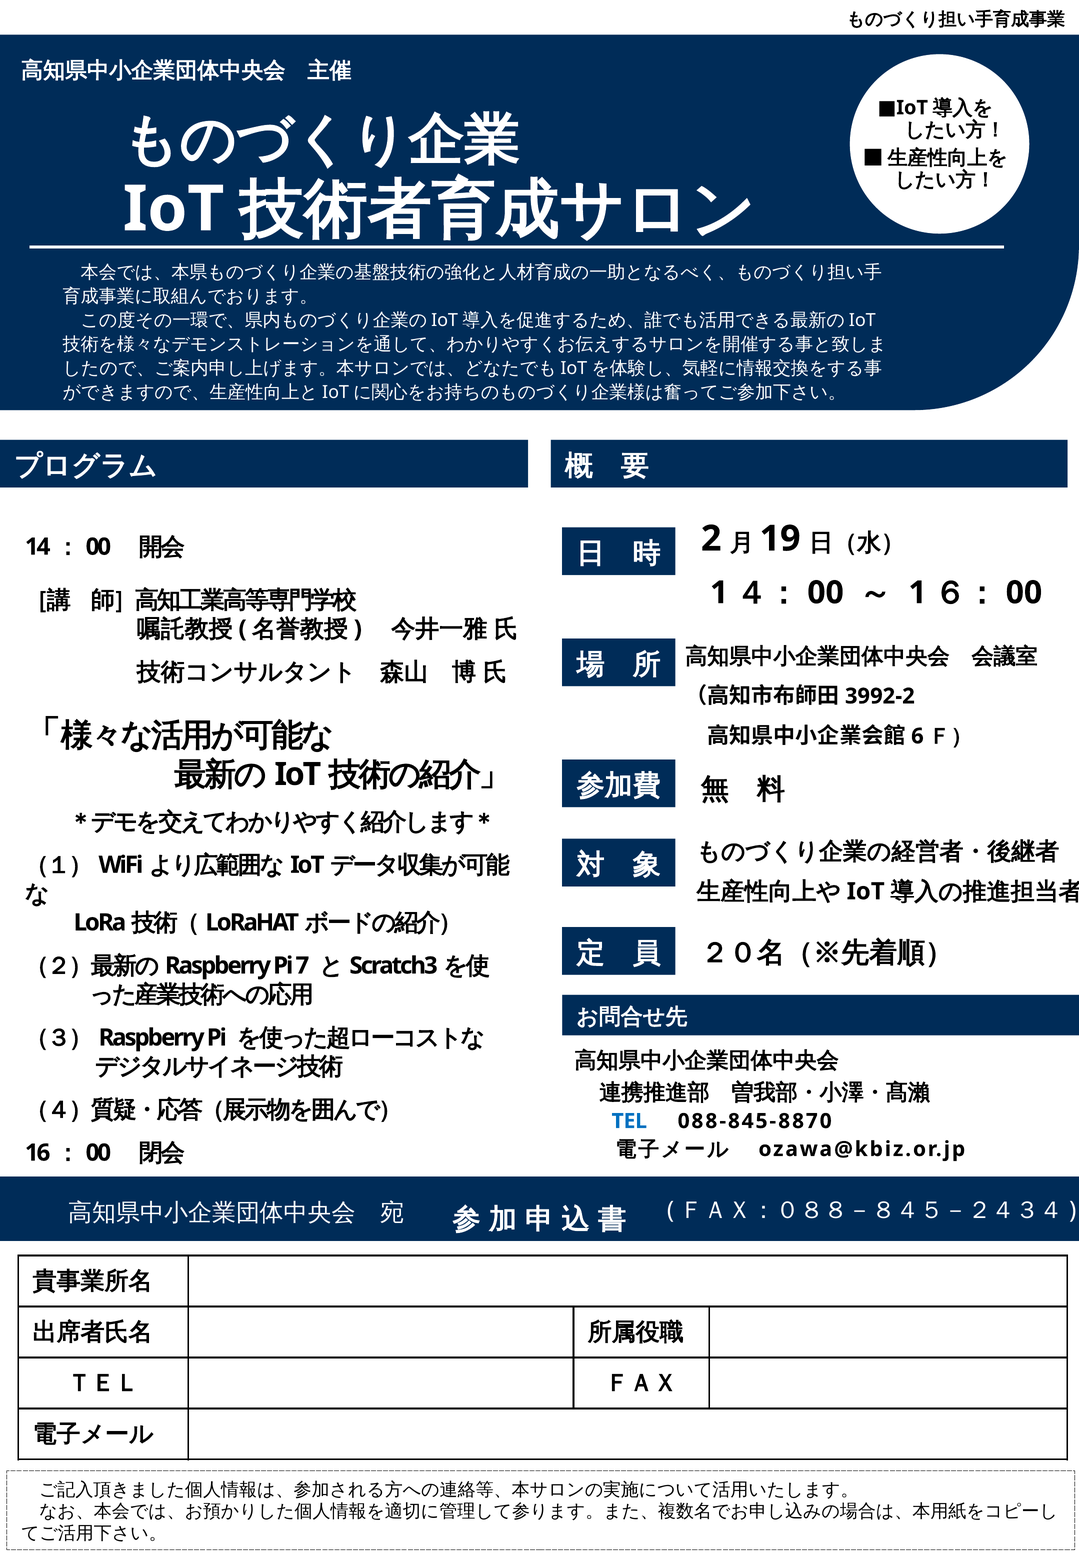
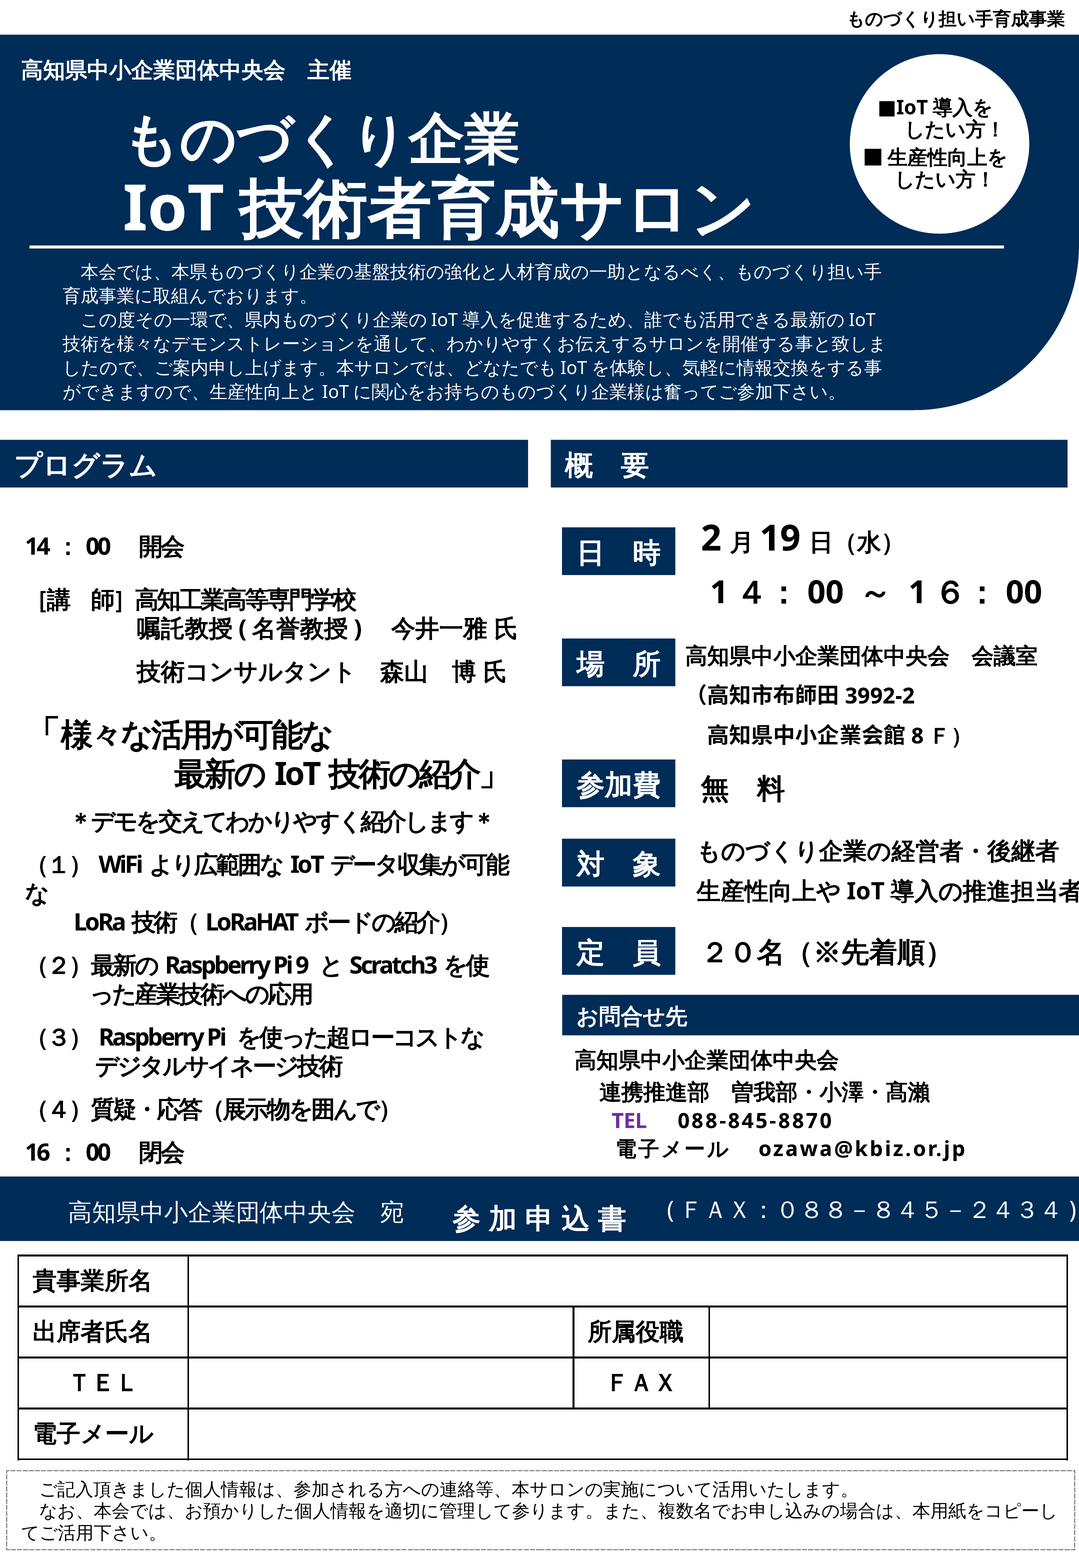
6: 6 -> 8 (917, 736)
7: 7 -> 9 (302, 965)
TEL colour: blue -> purple (629, 1121)
